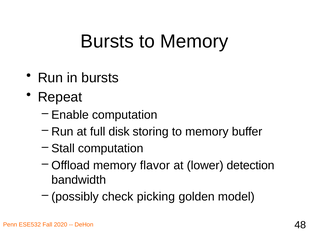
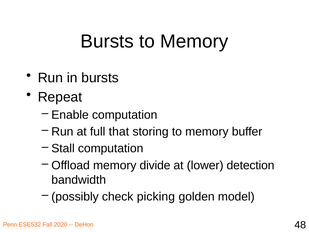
disk: disk -> that (119, 132)
flavor: flavor -> divide (155, 165)
